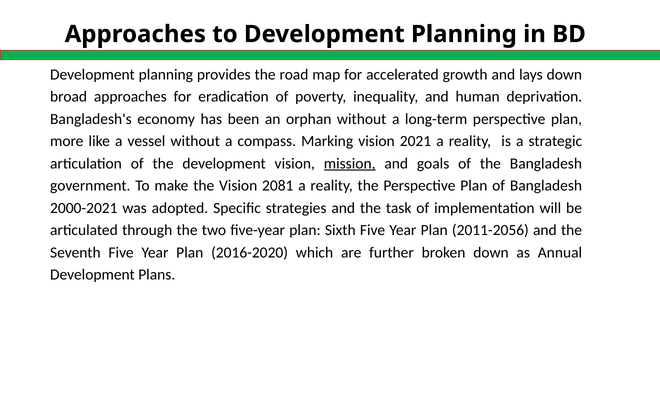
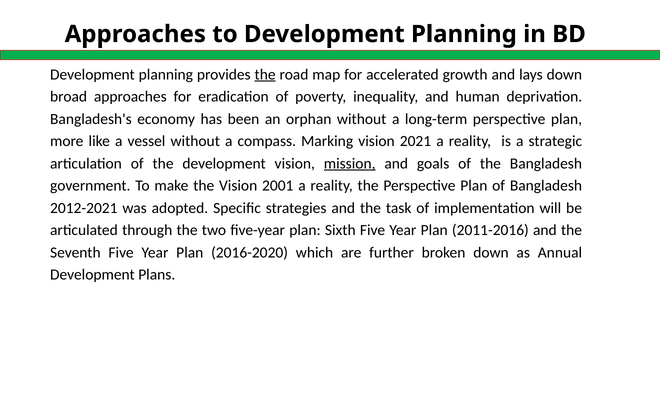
the underline: none -> present (265, 75)
2081: 2081 -> 2001 (278, 186)
2000-2021: 2000-2021 -> 2012-2021 (84, 208)
2011-2056: 2011-2056 -> 2011-2016 (490, 230)
